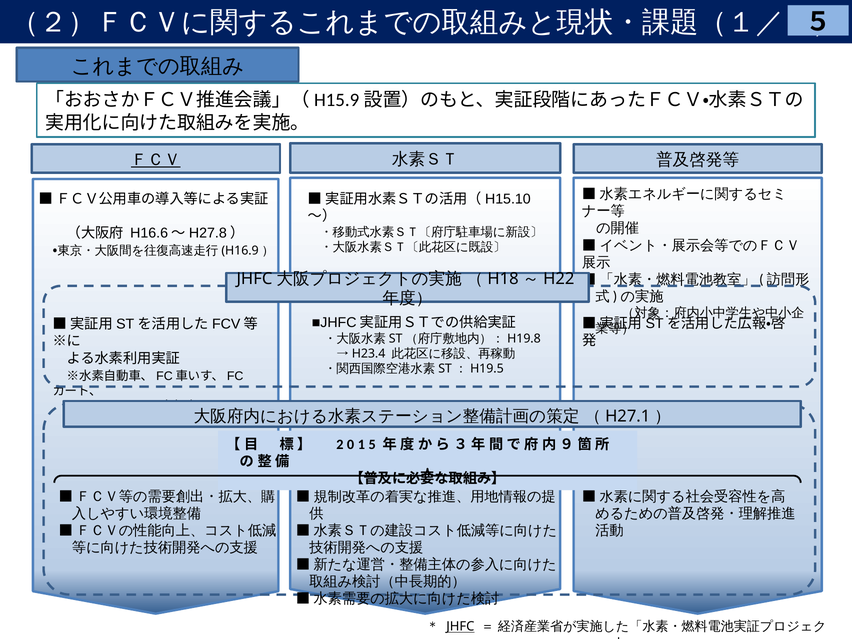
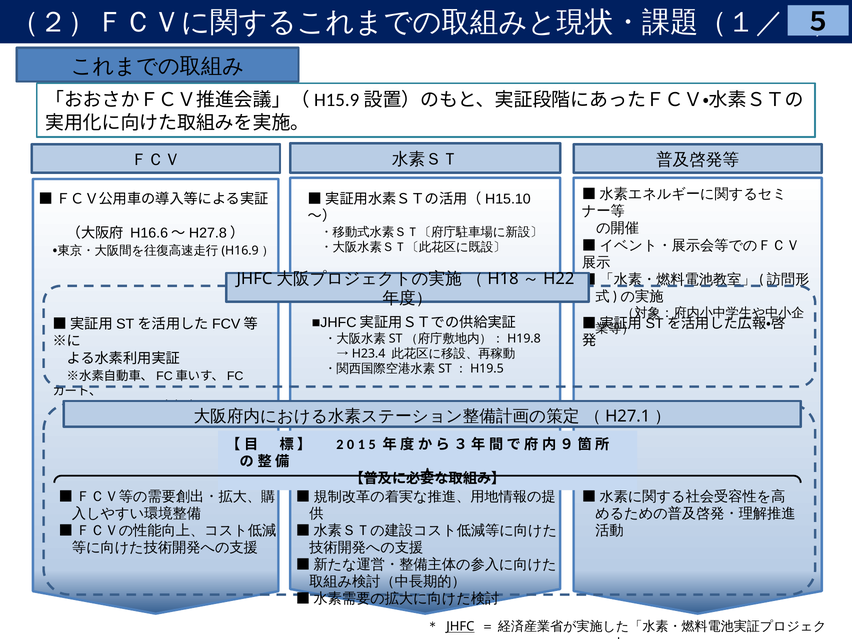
ＦＣＶ underline: present -> none (156, 160)
